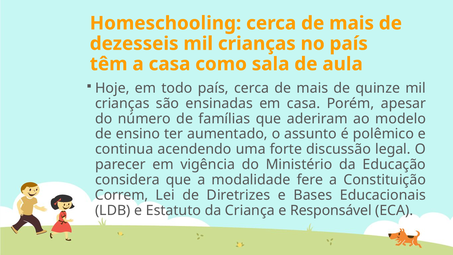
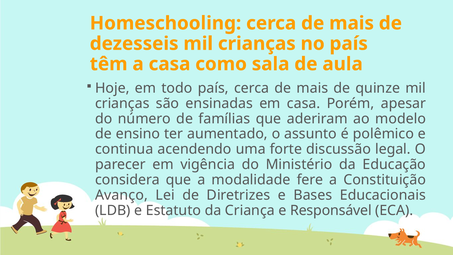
Correm: Correm -> Avanço (121, 195)
